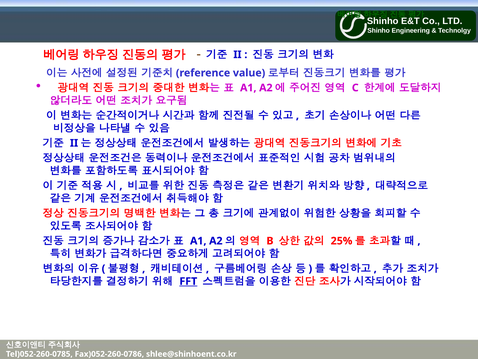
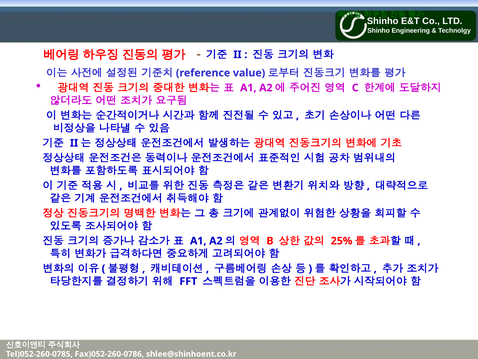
FFT underline: present -> none (188, 281)
